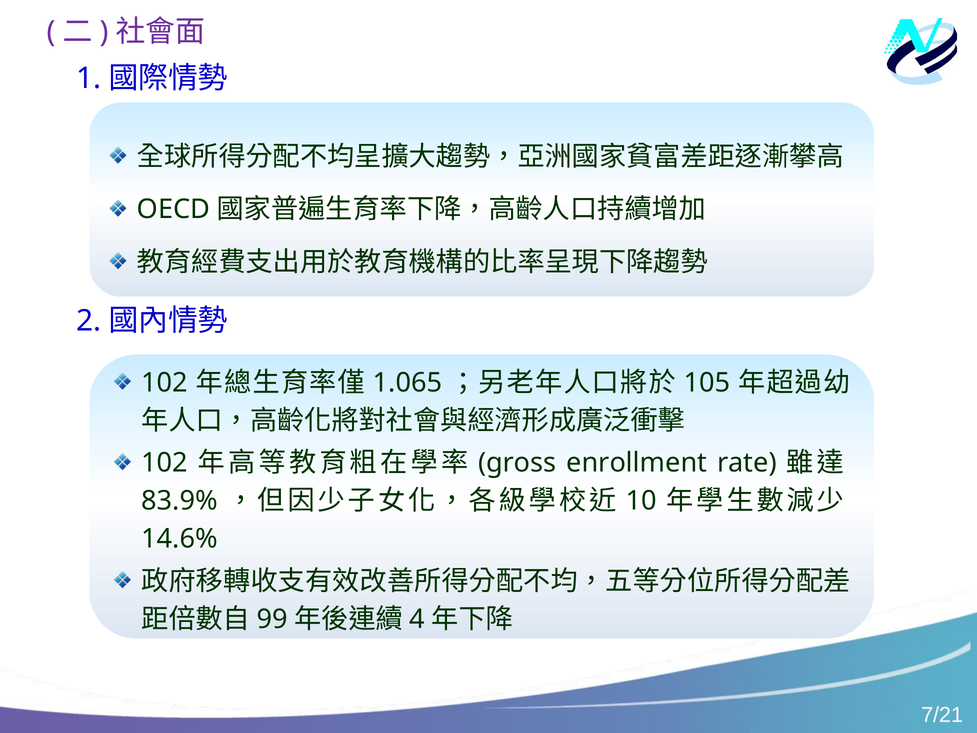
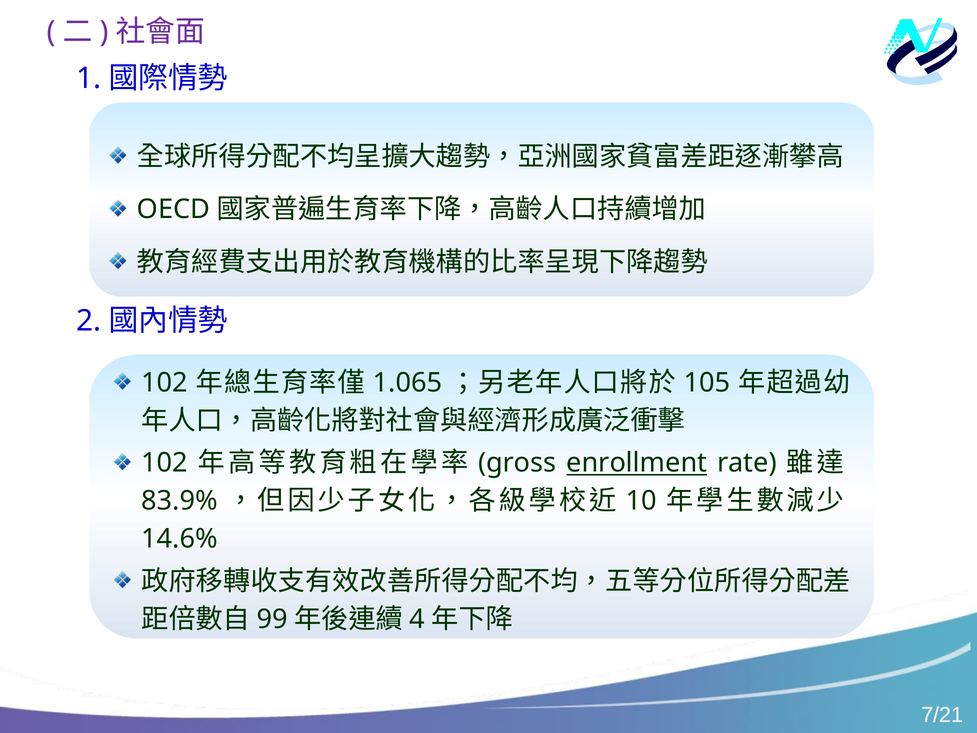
enrollment underline: none -> present (637, 463)
